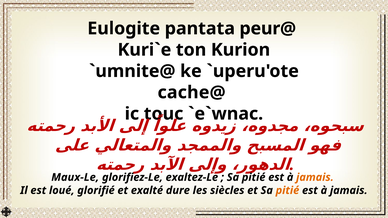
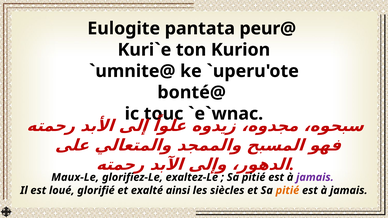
cache@: cache@ -> bonté@ (192, 93)
jamais colour: orange -> purple (315, 177)
dure: dure -> ainsi (178, 191)
